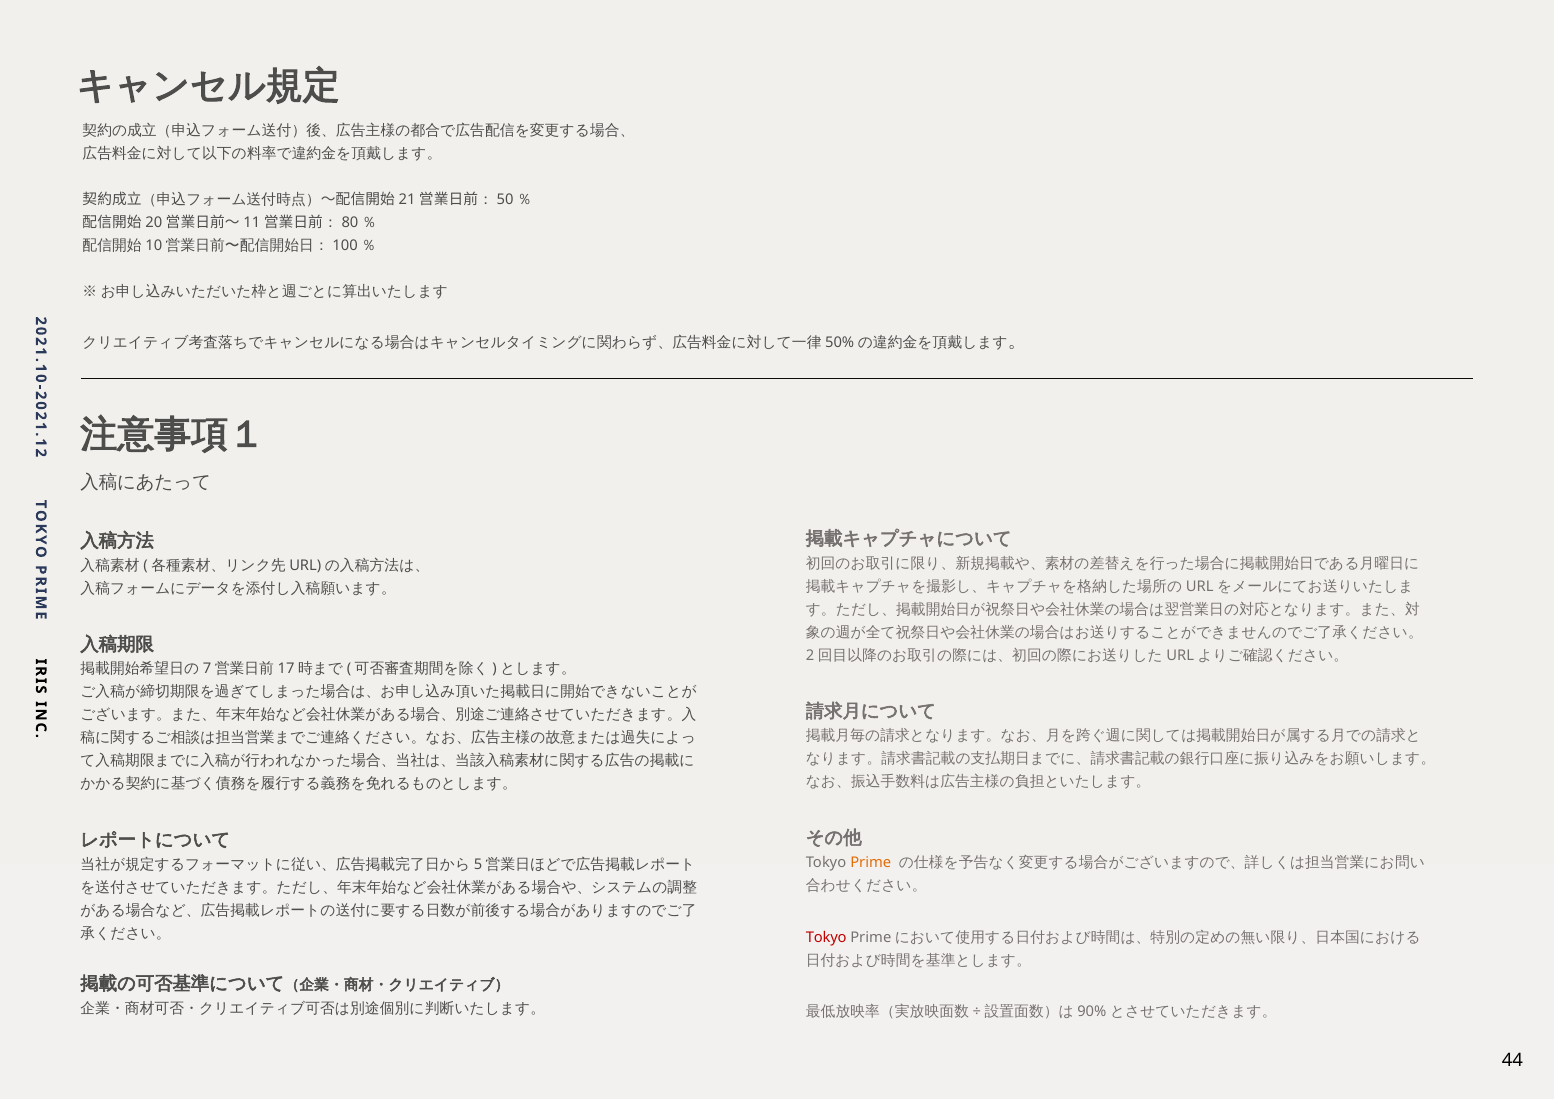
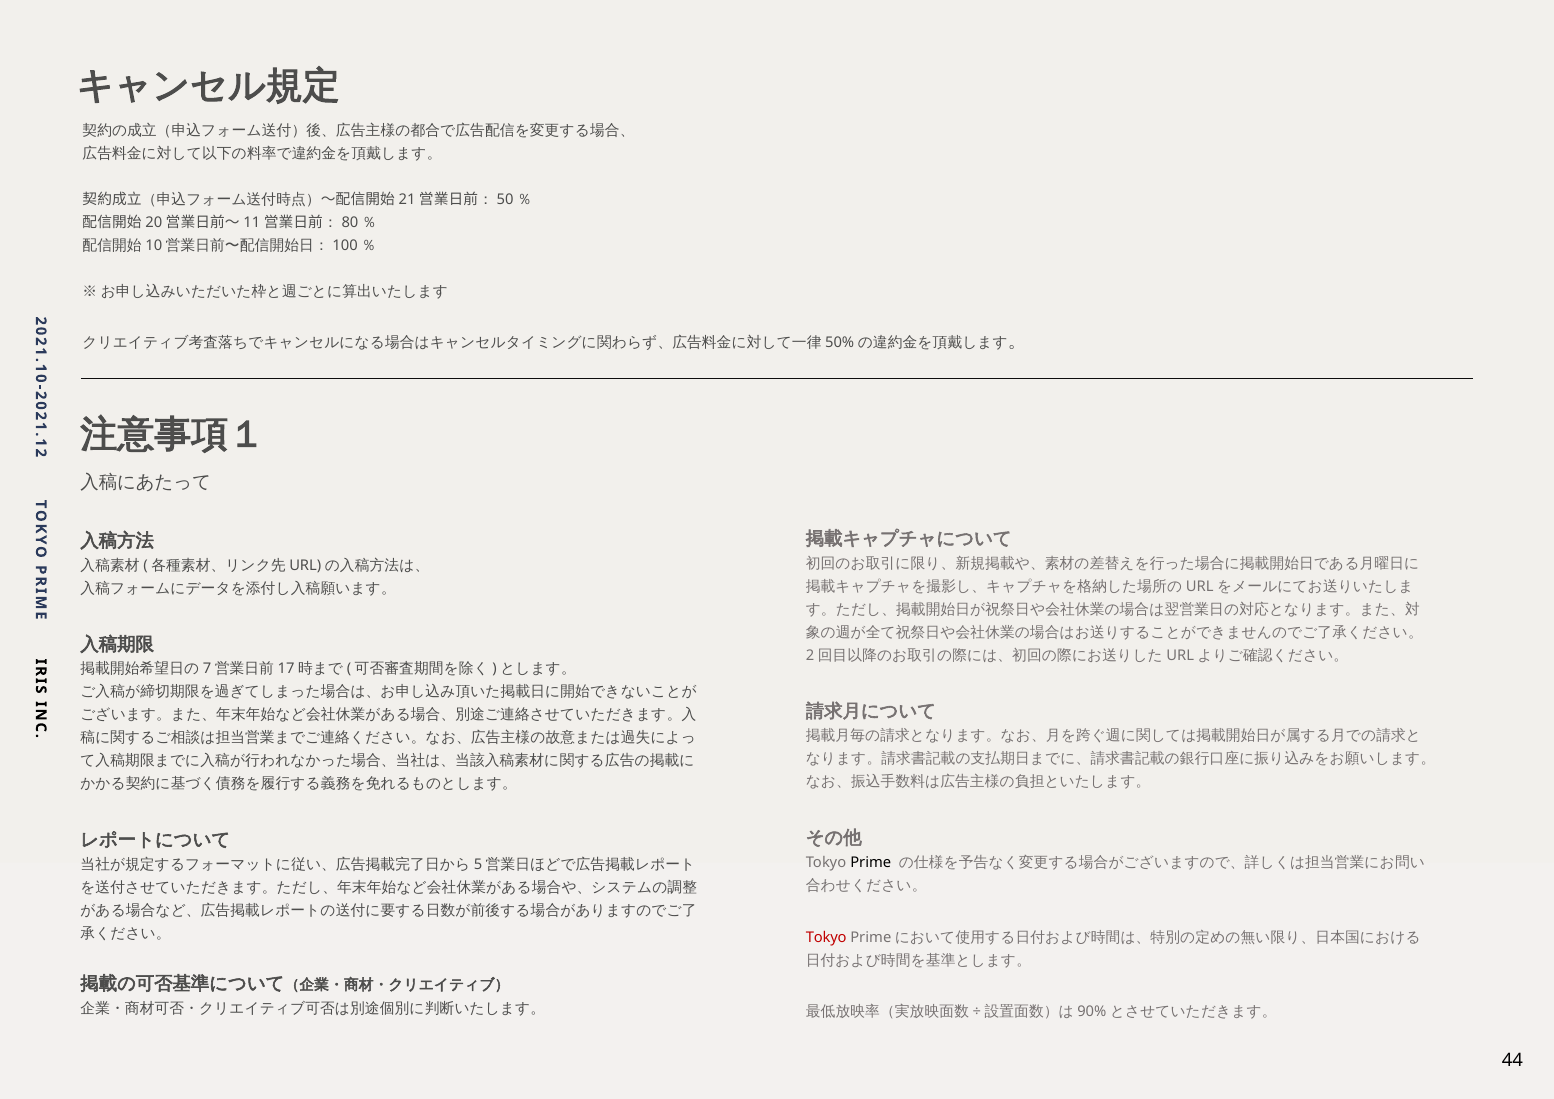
Prime colour: orange -> black (871, 862)
